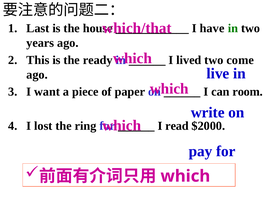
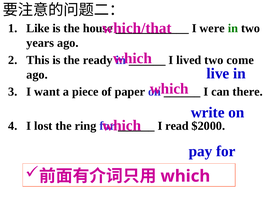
Last: Last -> Like (38, 28)
have: have -> were (212, 28)
room: room -> there (248, 92)
